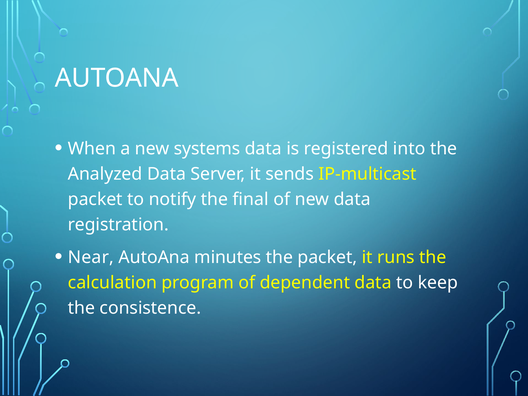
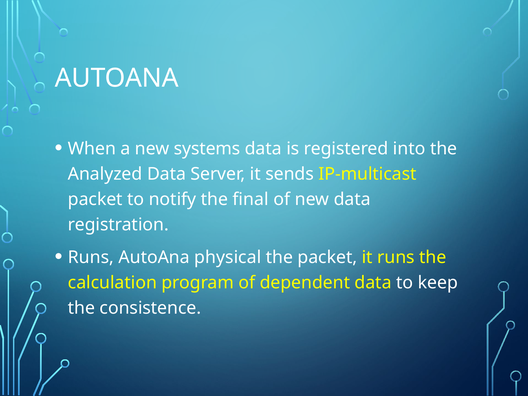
Near: Near -> Runs (91, 257)
minutes: minutes -> physical (228, 257)
